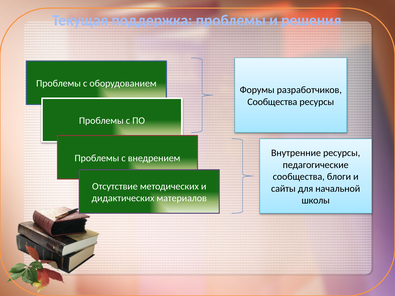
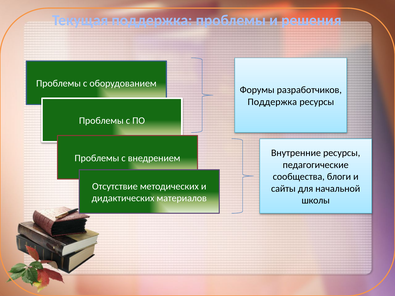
Сообщества: Сообщества -> Поддержка (272, 102)
